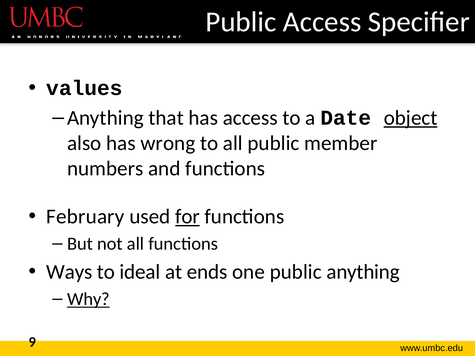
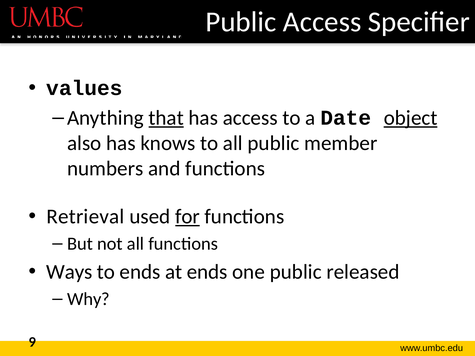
that underline: none -> present (166, 118)
wrong: wrong -> knows (168, 143)
February: February -> Retrieval (85, 217)
to ideal: ideal -> ends (140, 272)
public anything: anything -> released (363, 272)
Why underline: present -> none (88, 299)
